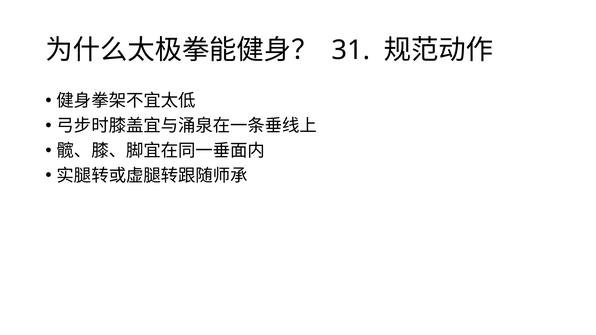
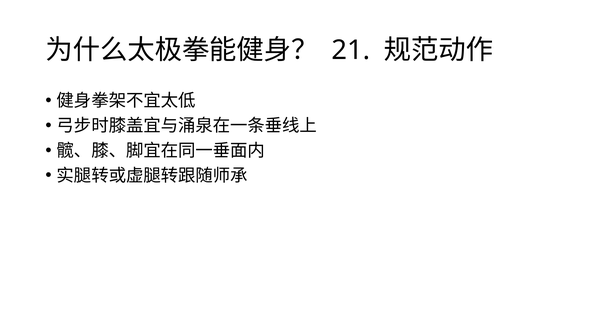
31: 31 -> 21 (351, 50)
